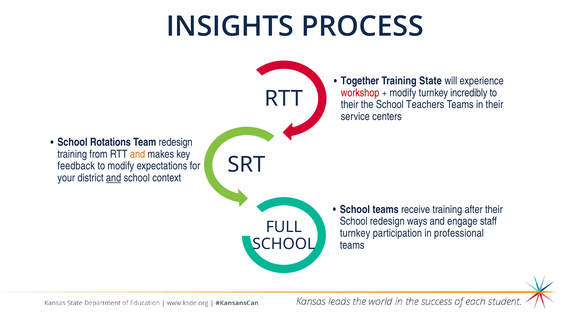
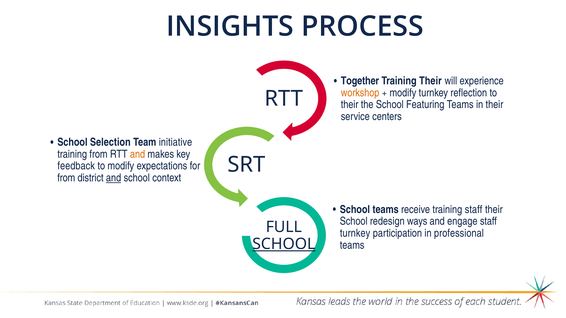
Training State: State -> Their (430, 81)
workshop colour: red -> orange (360, 93)
incredibly: incredibly -> reflection (469, 93)
Teachers: Teachers -> Featuring (425, 105)
Rotations: Rotations -> Selection (110, 142)
Team redesign: redesign -> initiative (175, 142)
your: your -> from (66, 178)
training after: after -> staff (474, 210)
SCHOOL underline: none -> present (284, 244)
